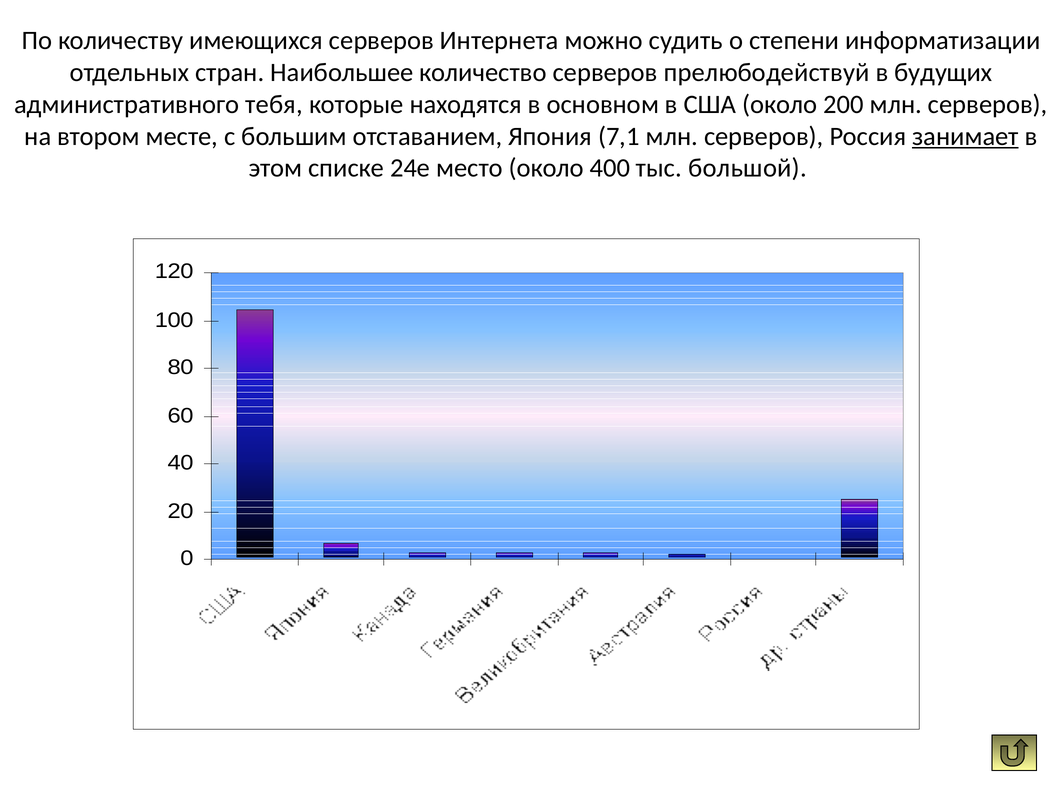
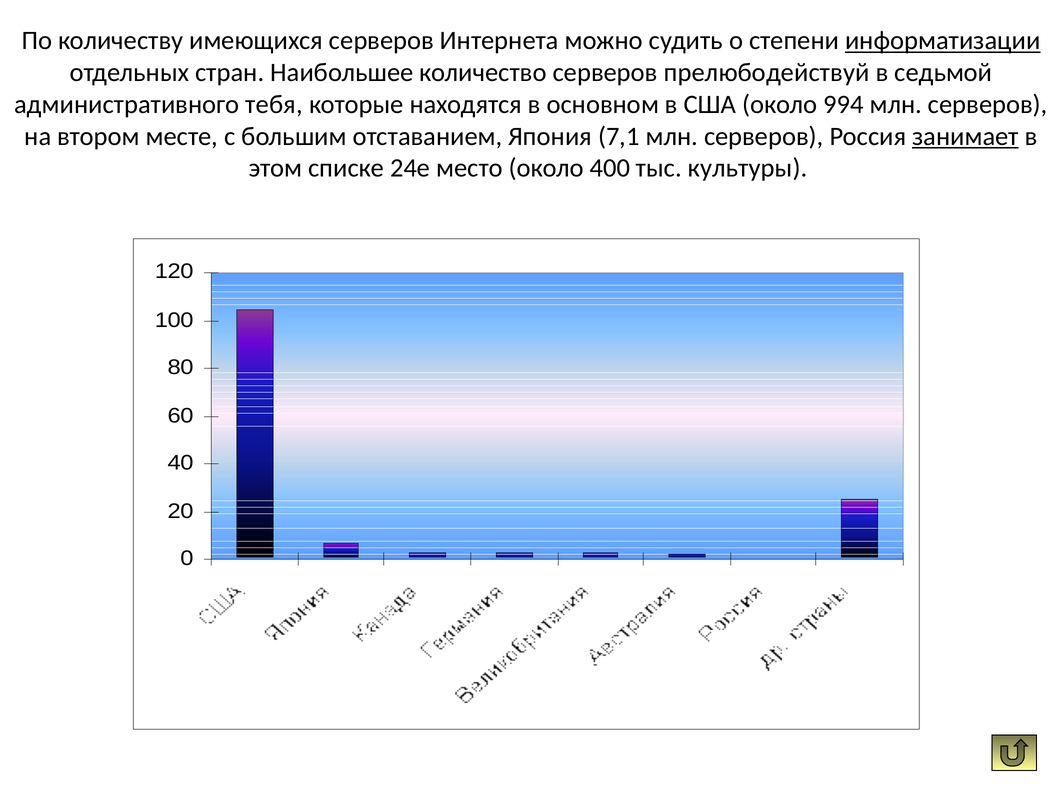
информатизации underline: none -> present (943, 41)
будущих: будущих -> седьмой (943, 73)
200: 200 -> 994 (843, 104)
большой: большой -> культуры (748, 168)
